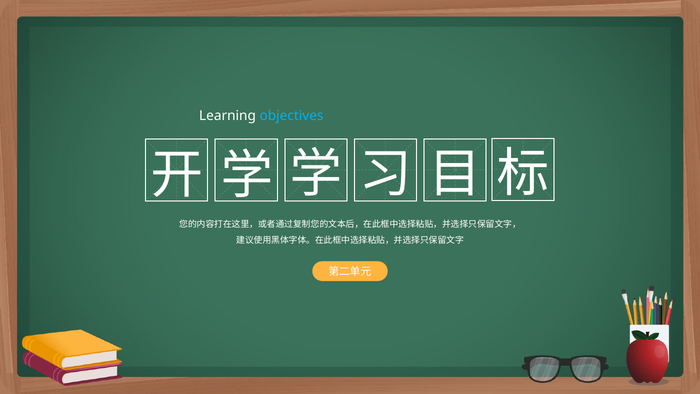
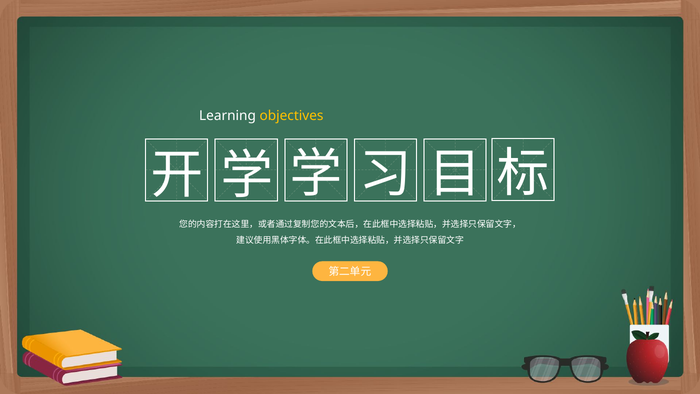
objectives colour: light blue -> yellow (292, 116)
